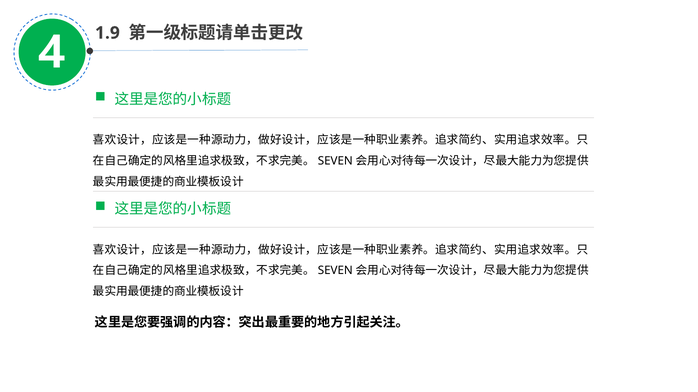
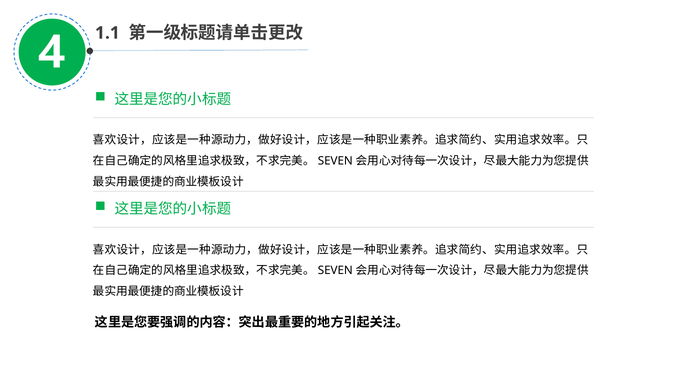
1.9: 1.9 -> 1.1 (107, 33)
